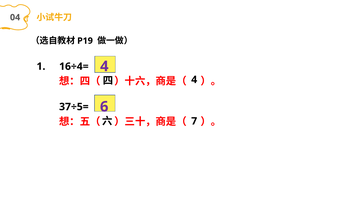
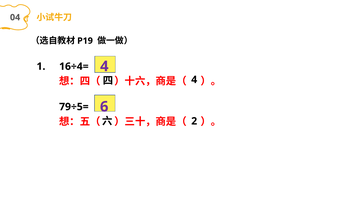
37÷5=: 37÷5= -> 79÷5= (74, 107)
7: 7 -> 2 (194, 121)
